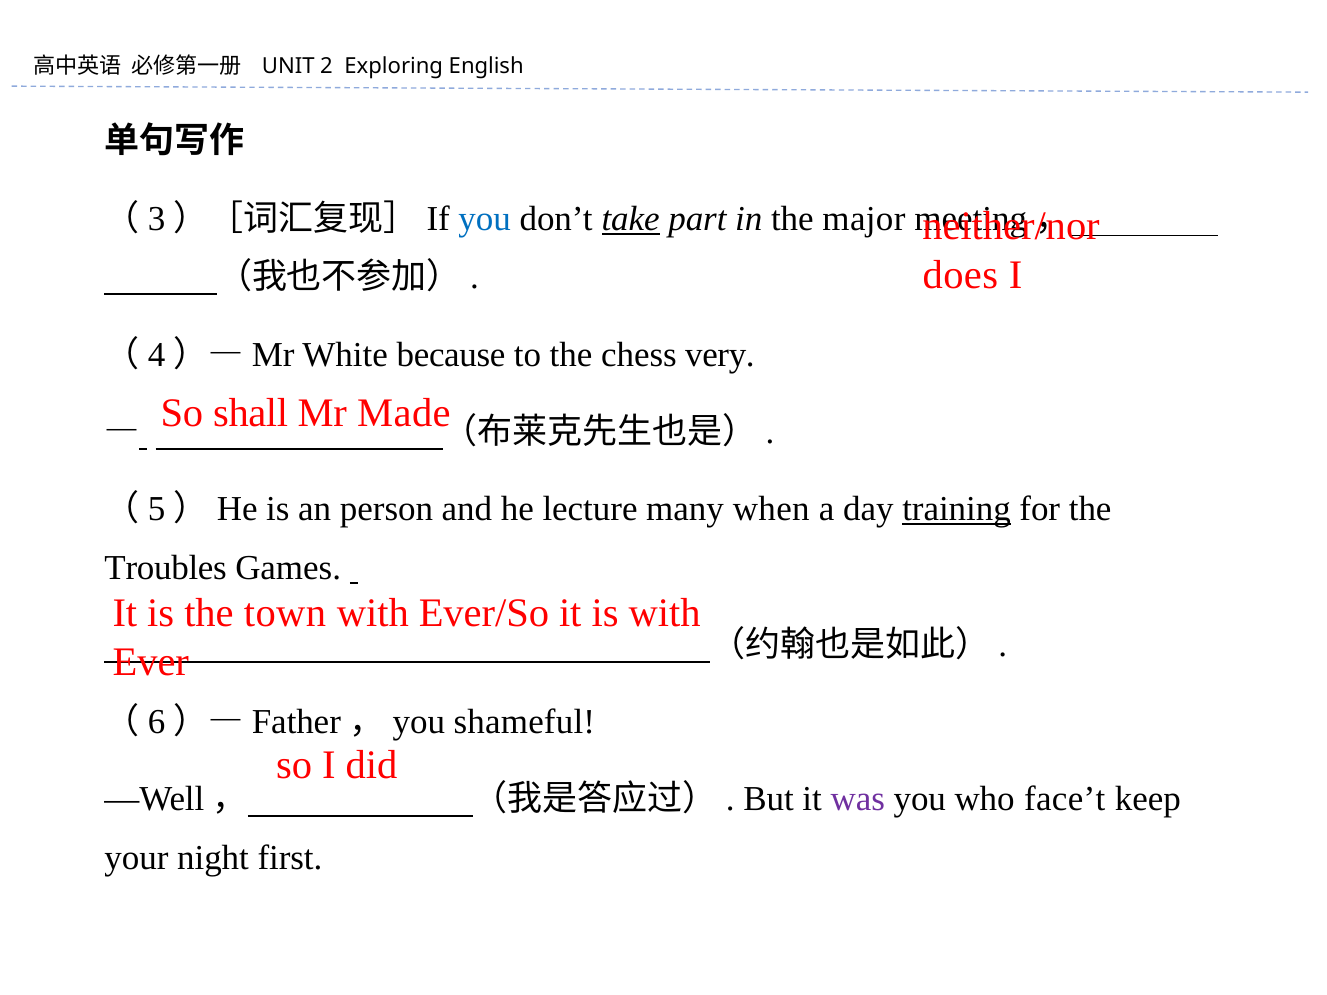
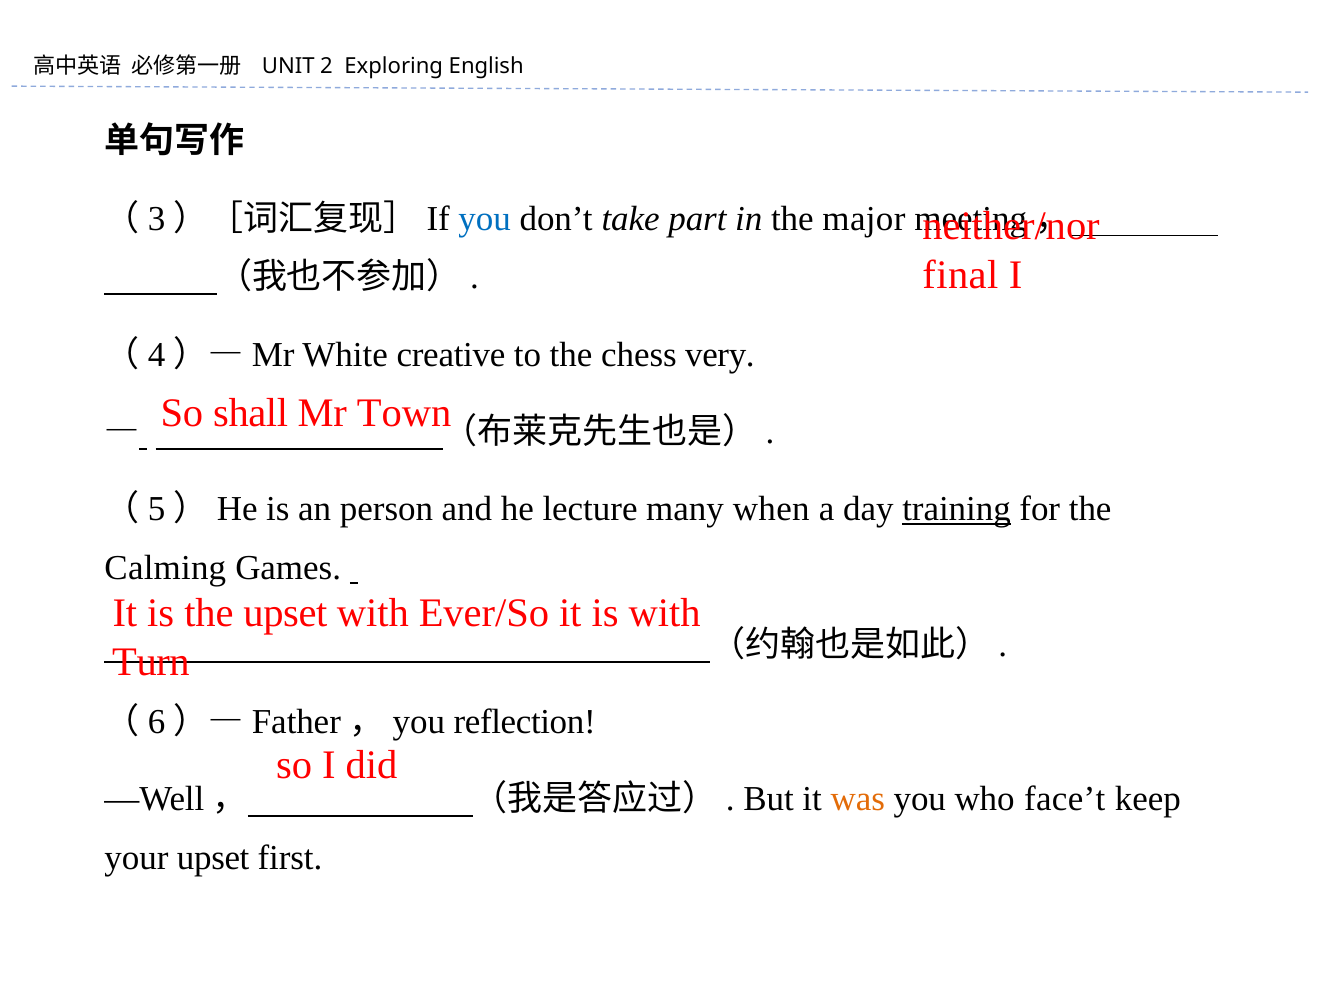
take underline: present -> none (631, 219)
does: does -> final (960, 275)
because: because -> creative (451, 355)
Made: Made -> Town (404, 413)
Troubles: Troubles -> Calming (165, 568)
the town: town -> upset (285, 613)
Ever: Ever -> Turn (151, 662)
shameful: shameful -> reflection (525, 722)
was colour: purple -> orange (858, 799)
your night: night -> upset (213, 858)
